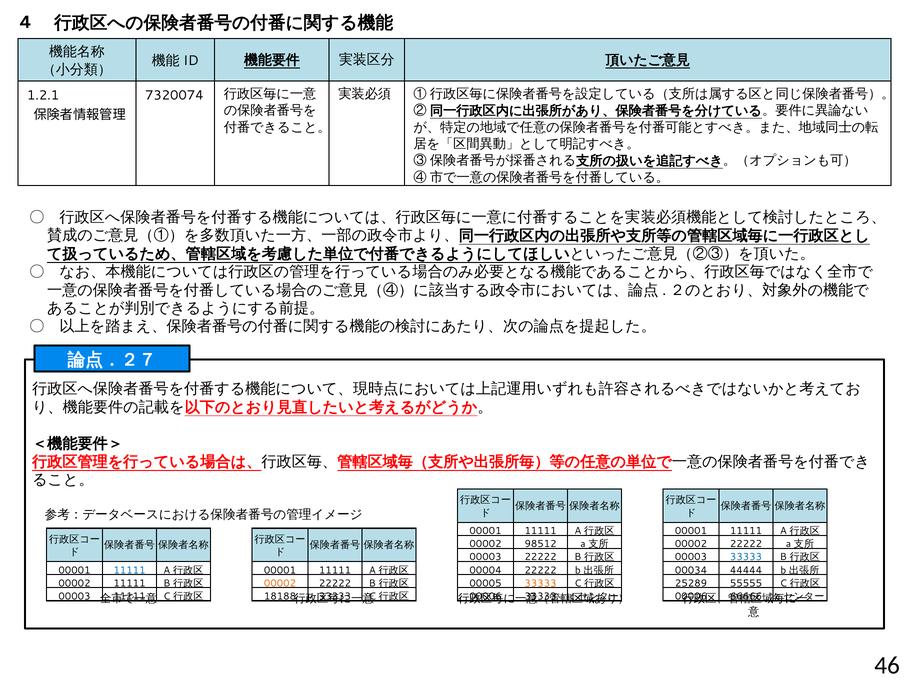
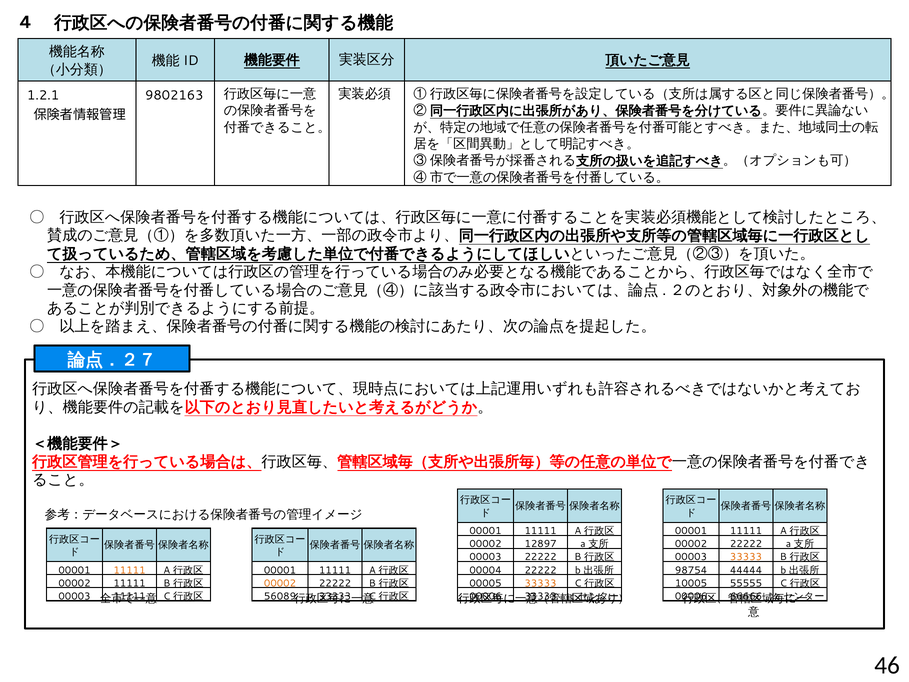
7320074: 7320074 -> 9802163 (174, 95)
98512: 98512 -> 12897 (541, 544)
33333 colour: blue -> orange (746, 557)
11111 colour: blue -> orange (129, 570)
00034: 00034 -> 98754 (691, 570)
25289: 25289 -> 10005 (691, 583)
18188: 18188 -> 56089 (280, 596)
